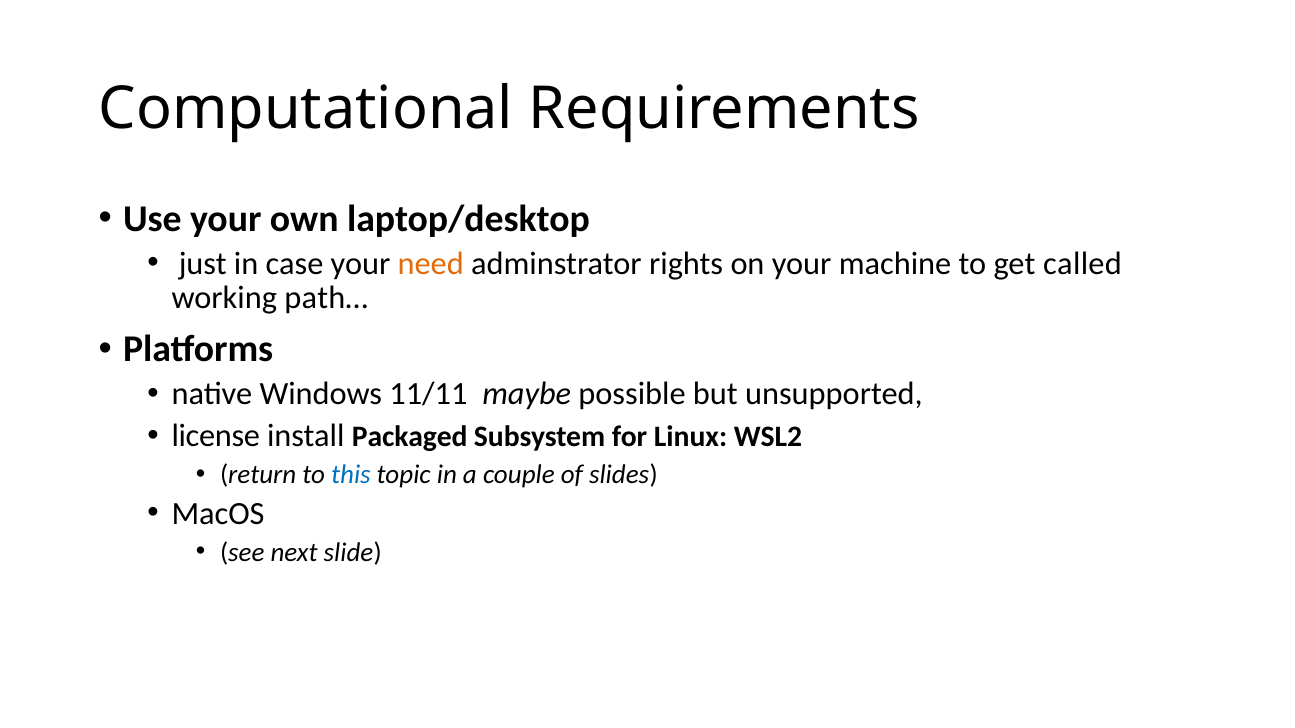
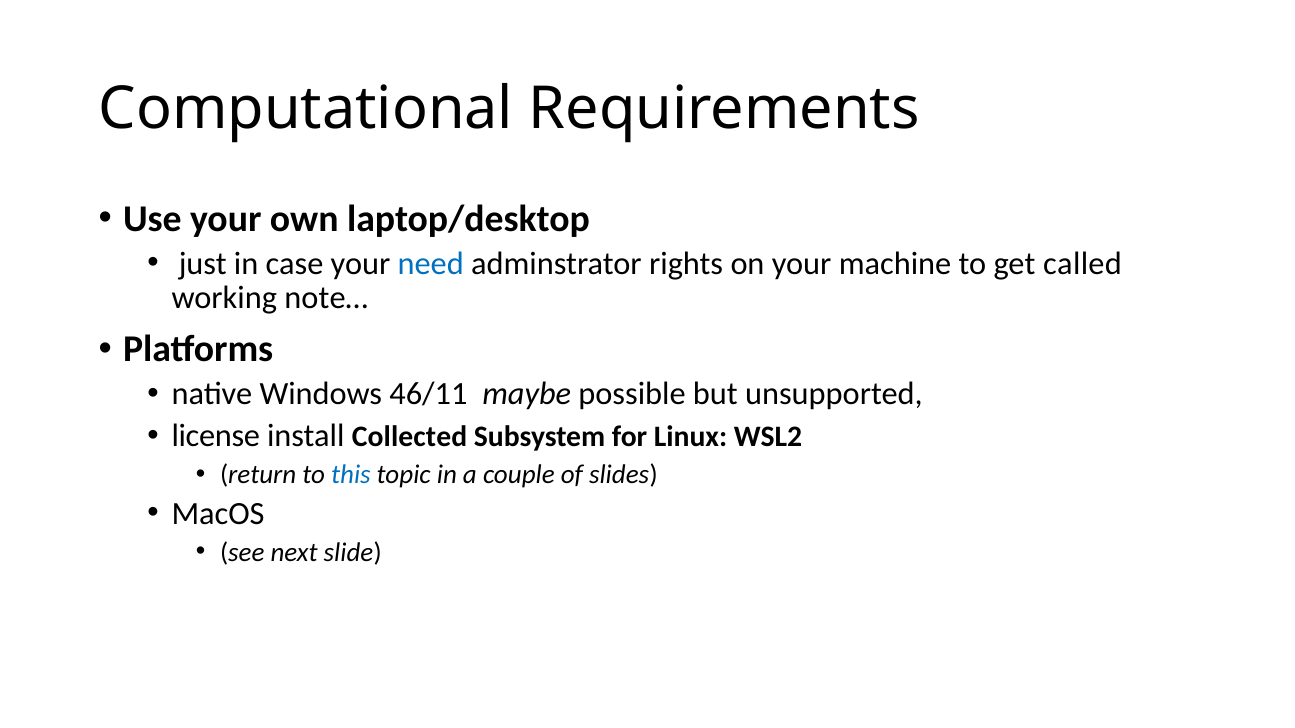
need colour: orange -> blue (431, 264)
path…: path… -> note… (326, 298)
11/11: 11/11 -> 46/11 (428, 394)
Packaged: Packaged -> Collected (410, 437)
